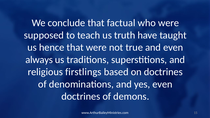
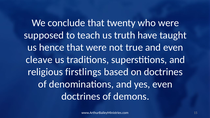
factual: factual -> twenty (121, 23)
always: always -> cleave (39, 60)
